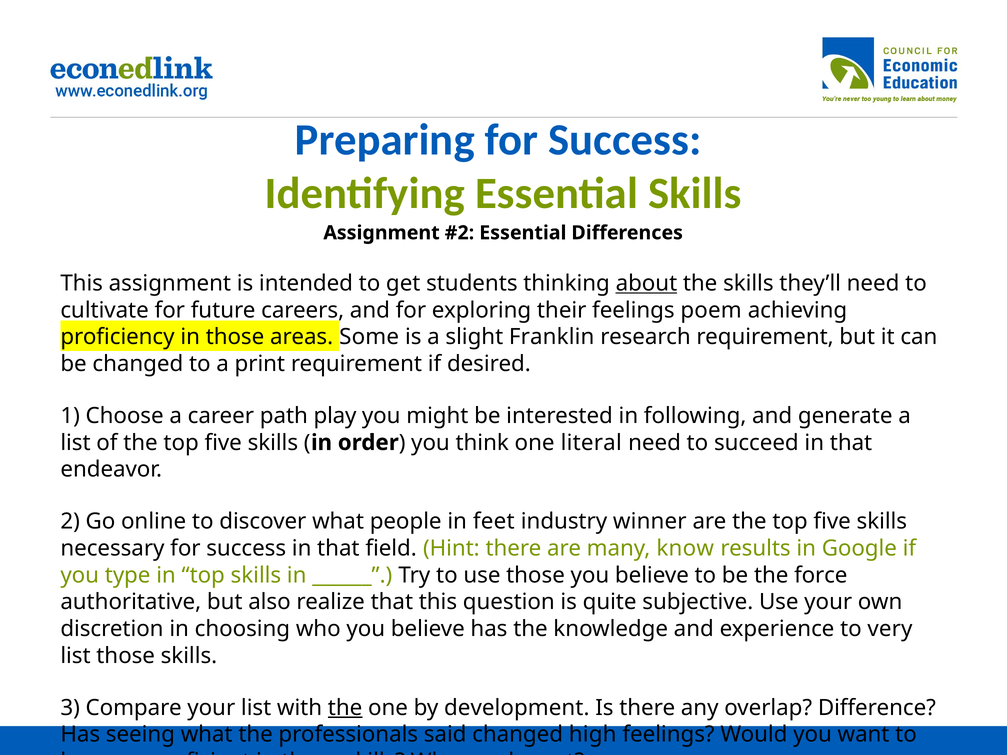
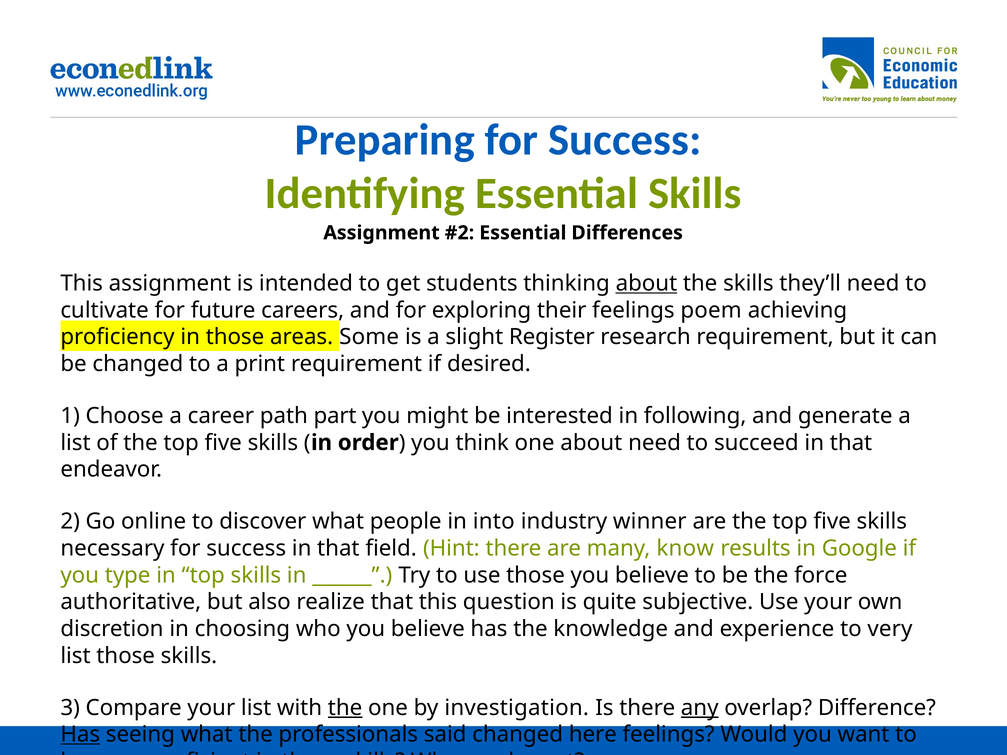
Franklin: Franklin -> Register (552, 337)
play: play -> part (335, 416)
one literal: literal -> about (591, 443)
feet: feet -> into (494, 522)
development: development -> investigation (517, 708)
any underline: none -> present (700, 708)
Has underline: none -> present (80, 735)
high: high -> here (593, 735)
